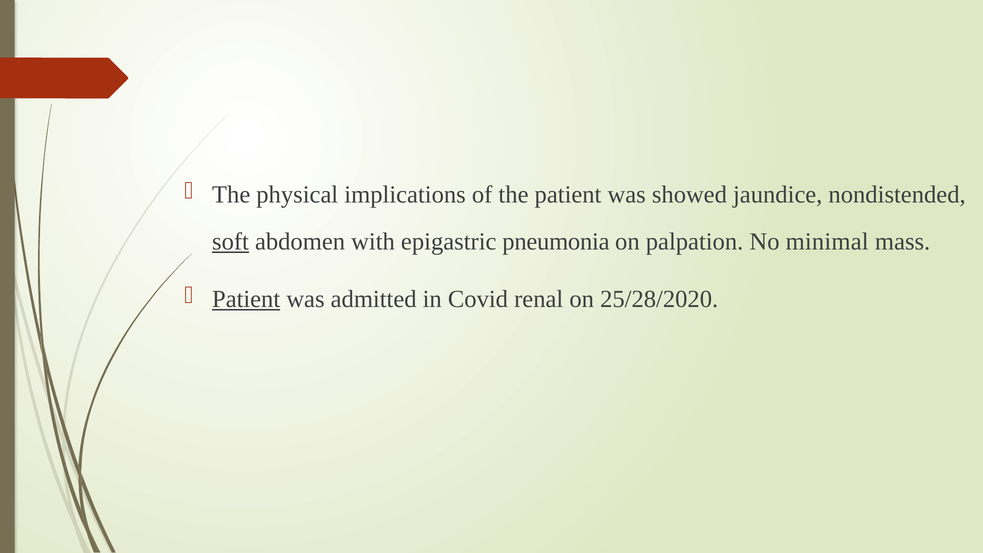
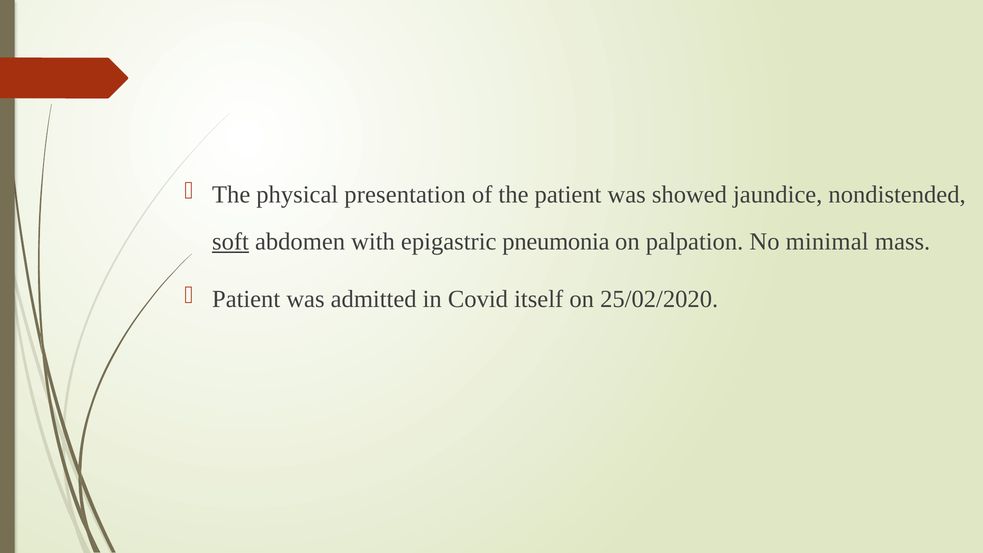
implications: implications -> presentation (405, 195)
Patient underline: present -> none (246, 299)
renal: renal -> itself (539, 299)
25/28/2020: 25/28/2020 -> 25/02/2020 (659, 299)
